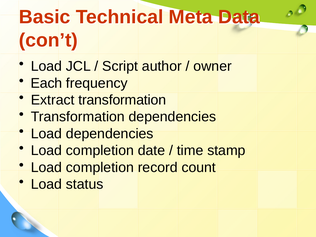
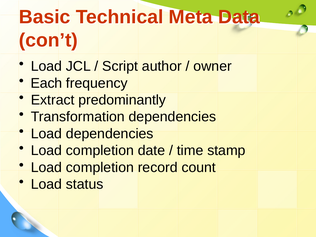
Extract transformation: transformation -> predominantly (122, 100)
